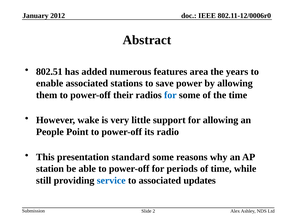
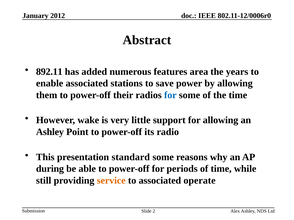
802.51: 802.51 -> 892.11 (49, 72)
People: People -> Ashley (50, 132)
station: station -> during (50, 169)
service colour: blue -> orange (111, 181)
updates: updates -> operate (200, 181)
